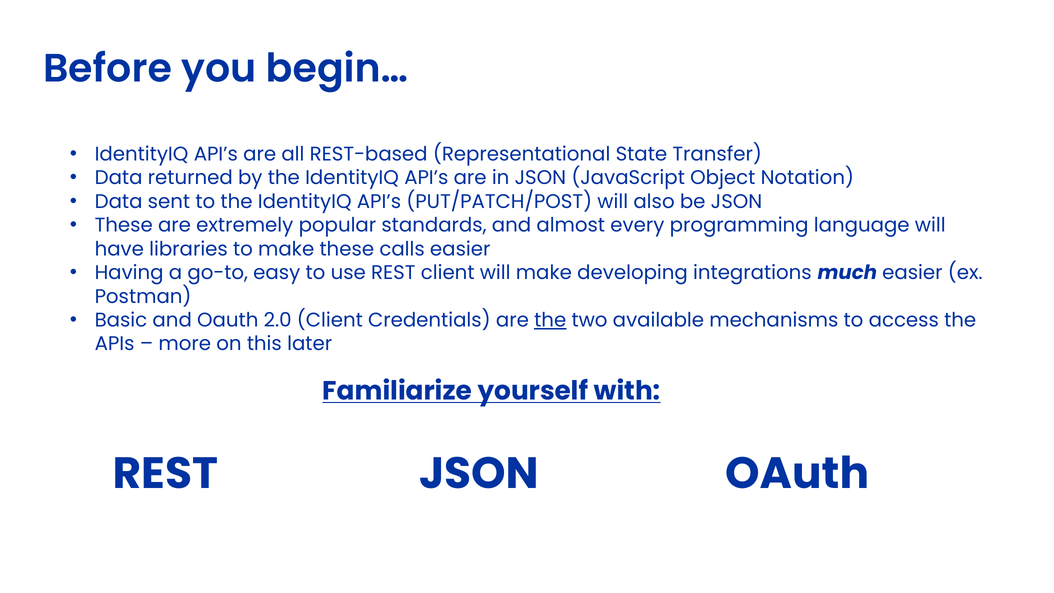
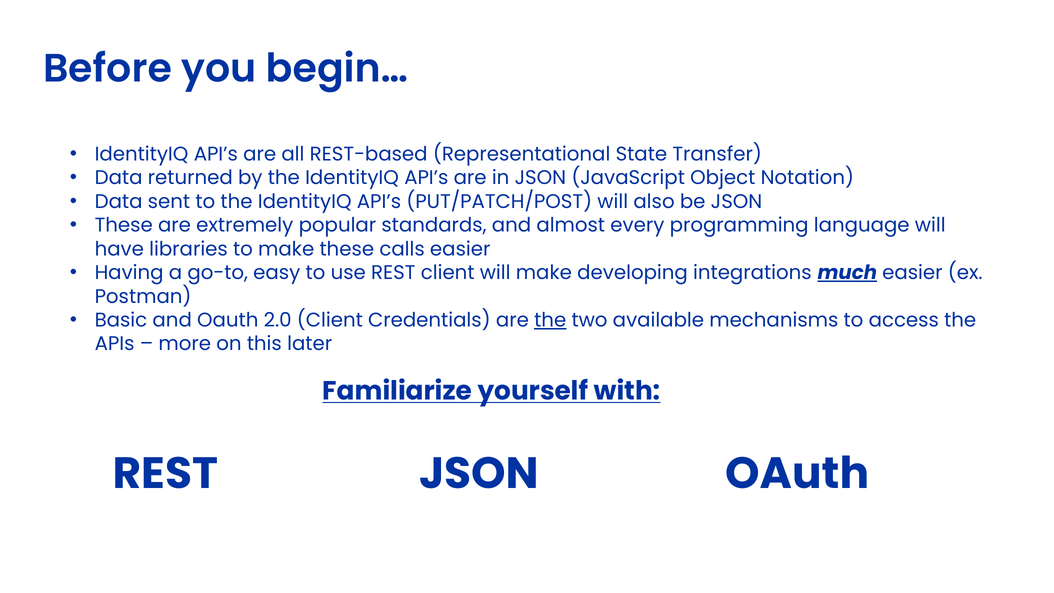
much underline: none -> present (847, 273)
